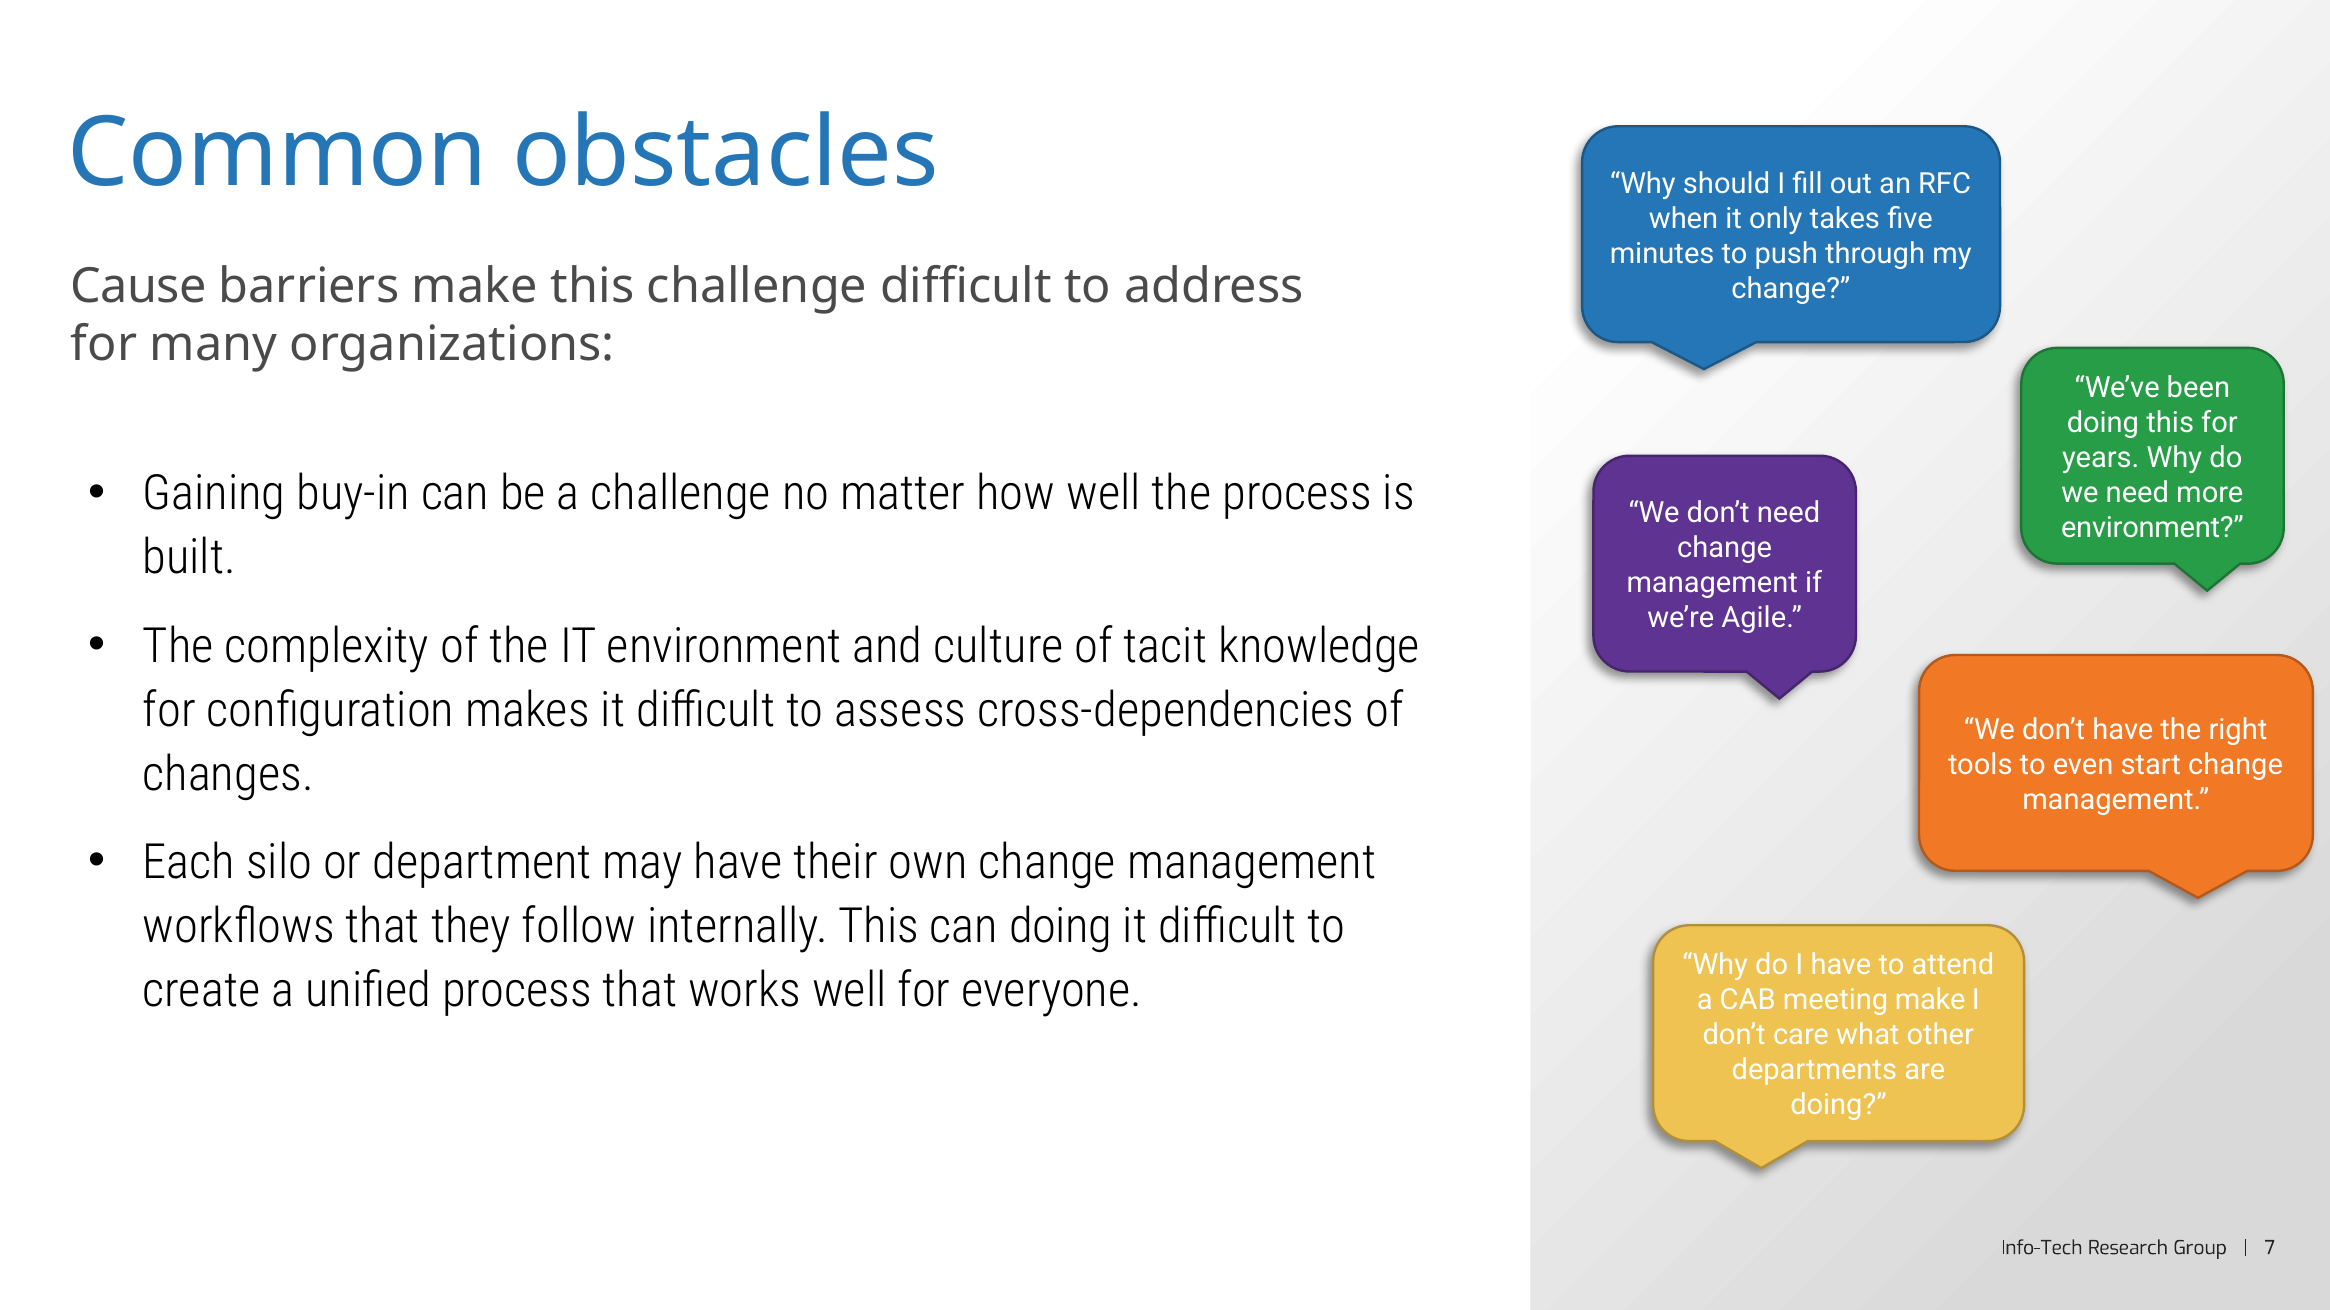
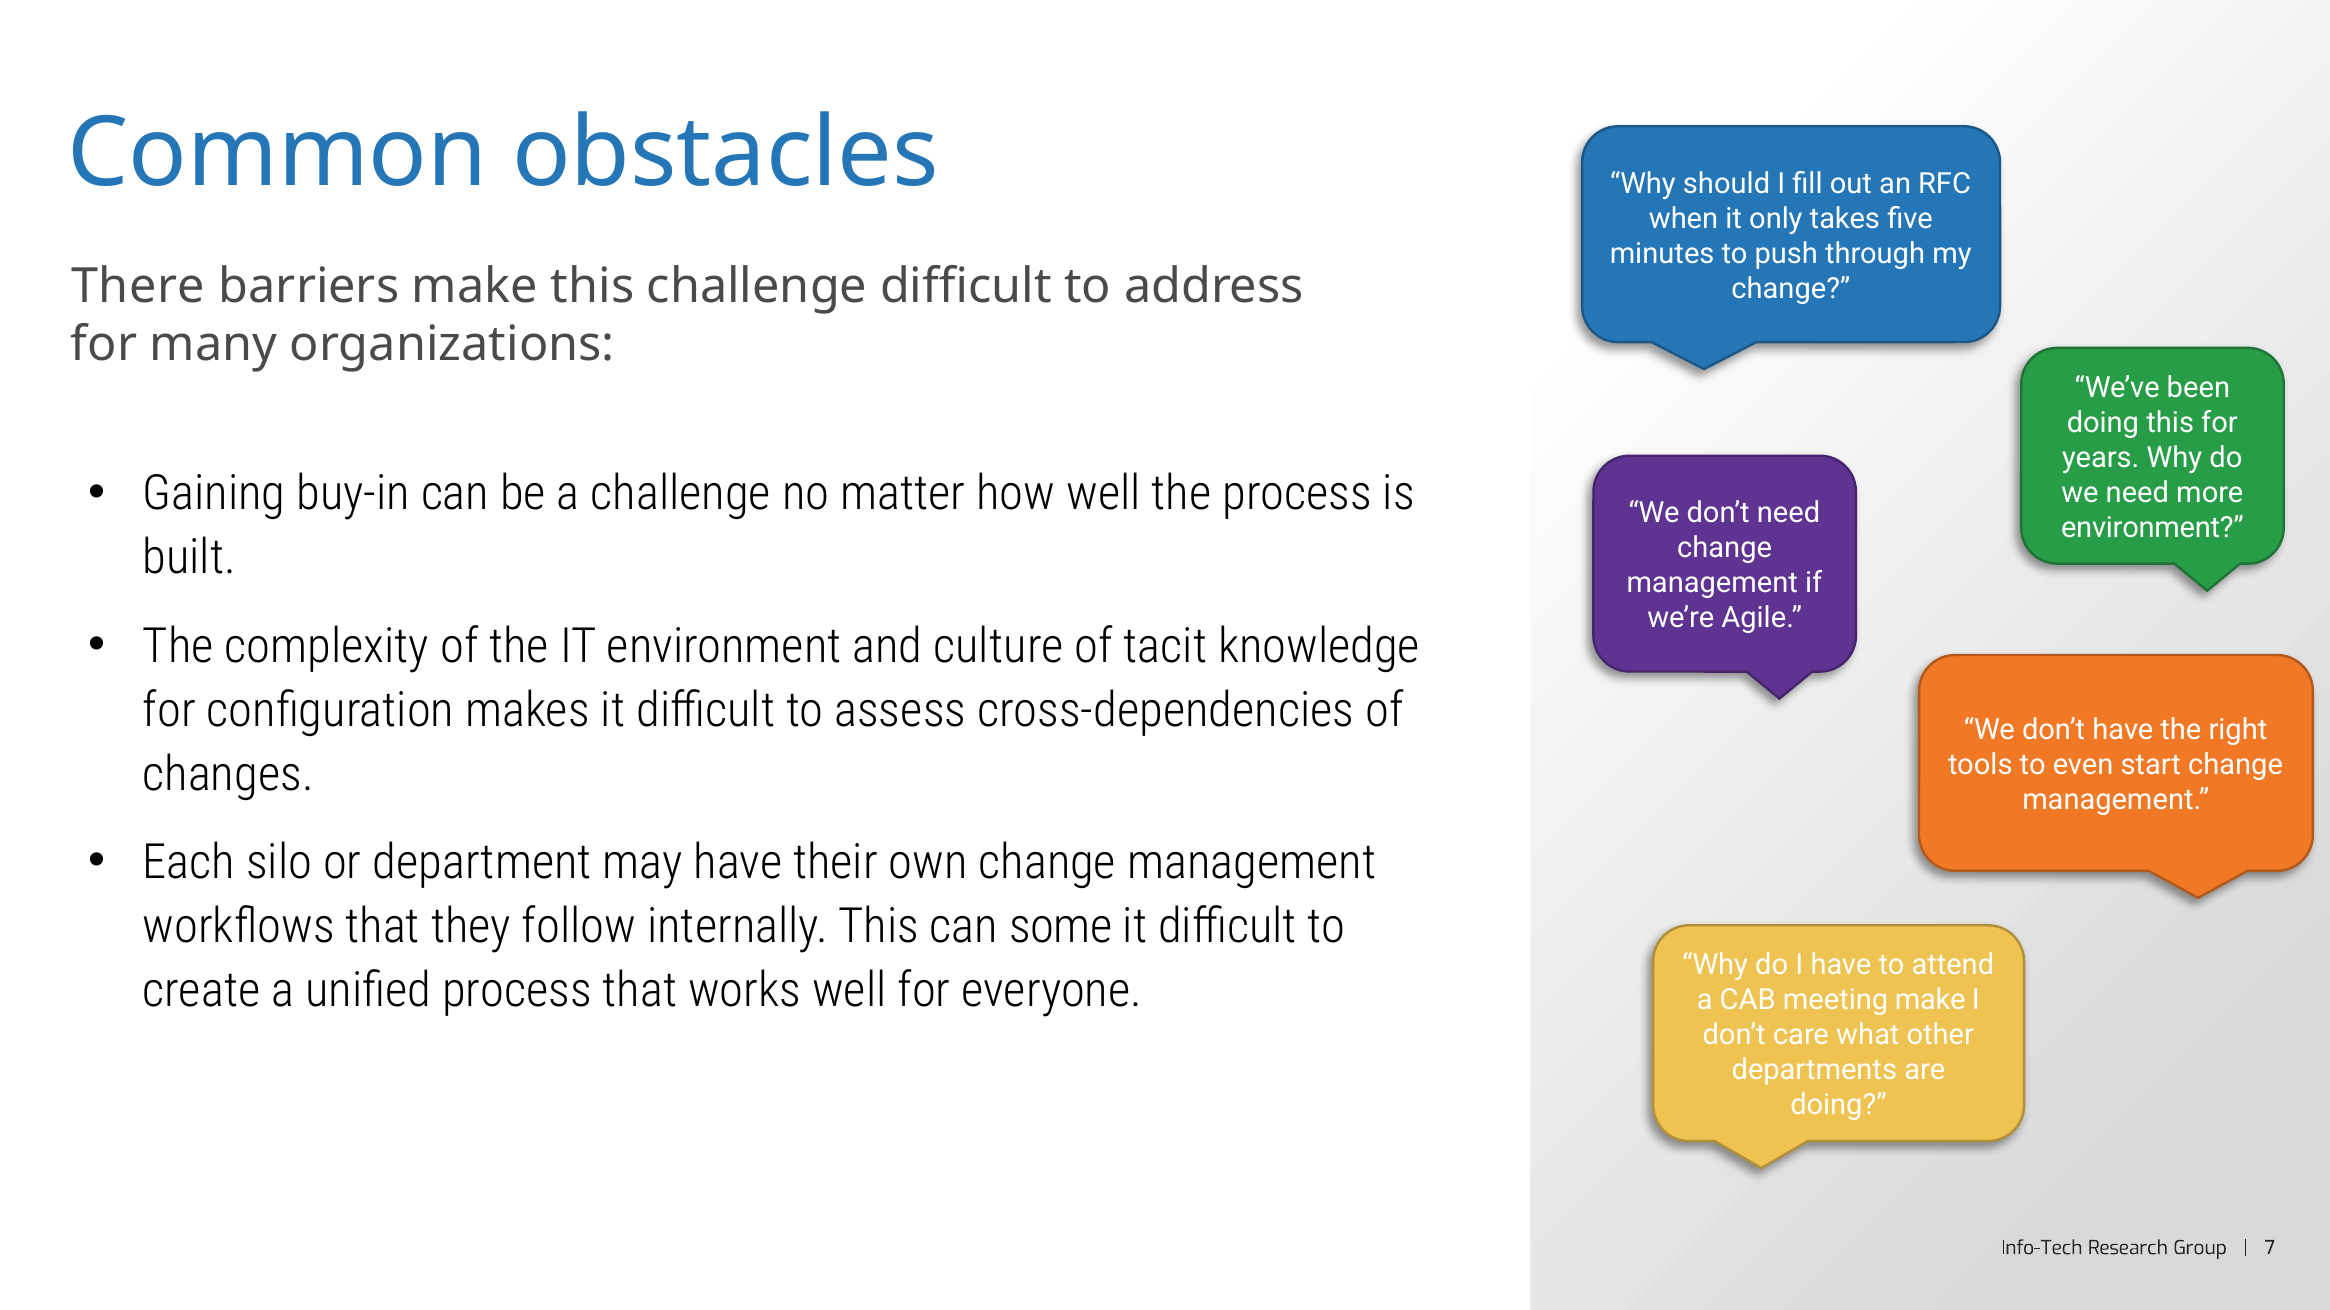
Cause: Cause -> There (138, 286)
can doing: doing -> some (1061, 927)
